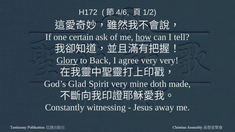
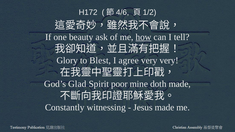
certain: certain -> beauty (81, 37)
Glory underline: present -> none (67, 61)
Back: Back -> Blest (100, 61)
Spirit very: very -> poor (119, 84)
Jesus away: away -> made (165, 108)
